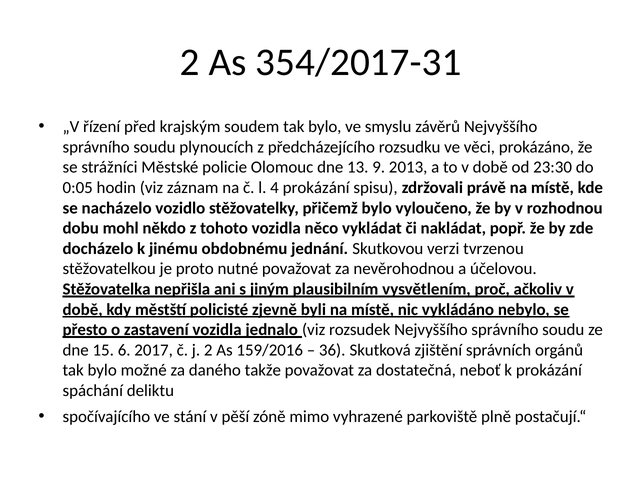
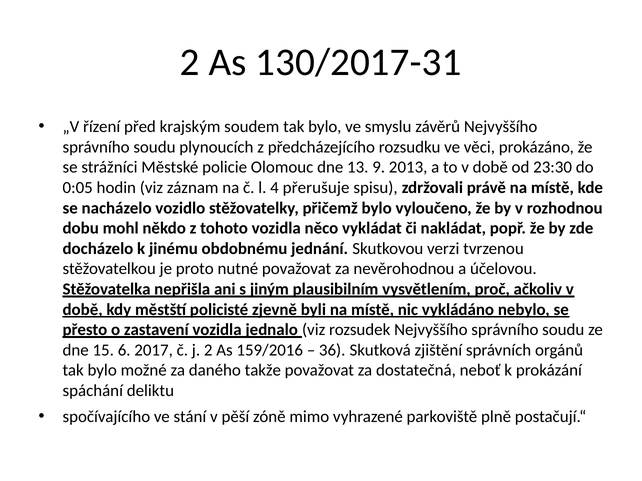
354/2017-31: 354/2017-31 -> 130/2017-31 (358, 62)
4 prokázání: prokázání -> přerušuje (316, 188)
